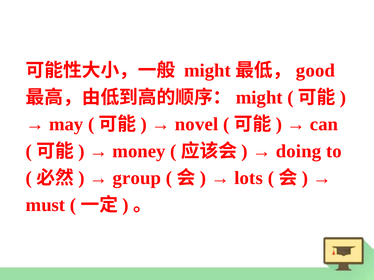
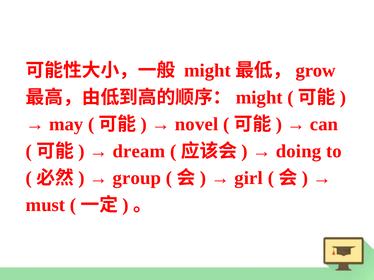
good: good -> grow (316, 71)
money: money -> dream (139, 151)
lots: lots -> girl (249, 178)
